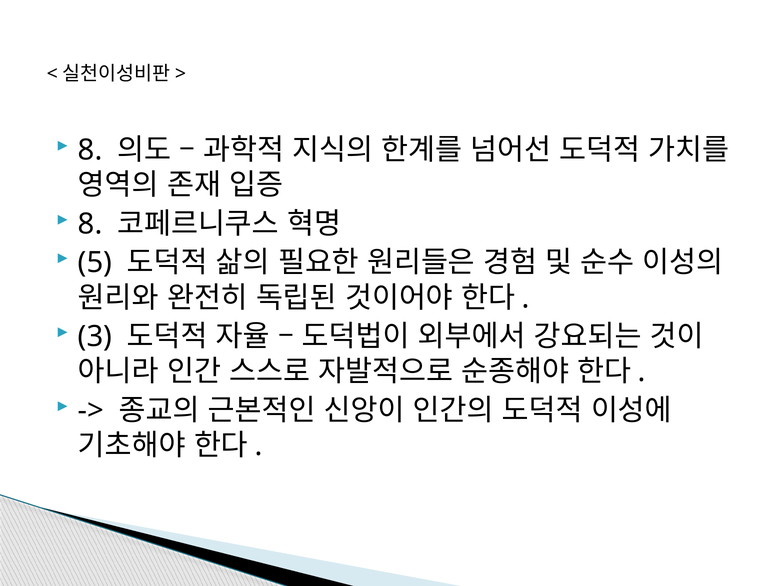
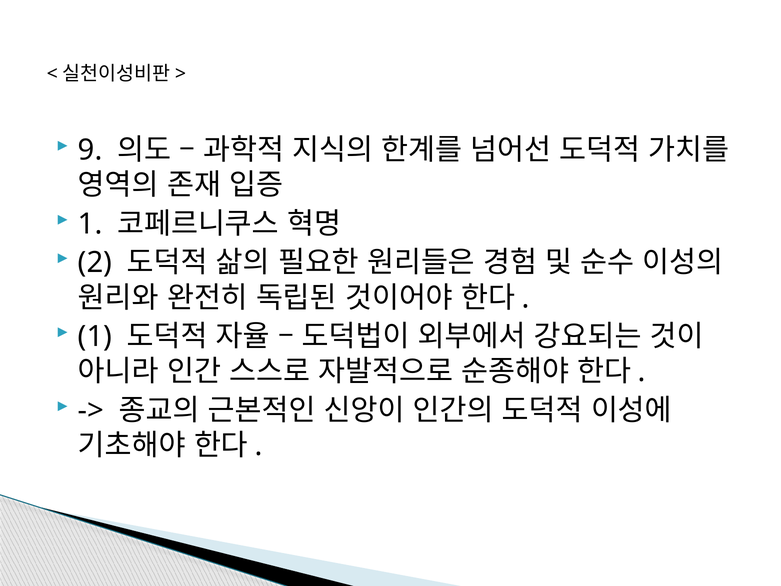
8: 8 -> 9 (90, 150)
8: 8 -> 1 (90, 224)
5: 5 -> 2 (95, 263)
3: 3 -> 1 (95, 336)
